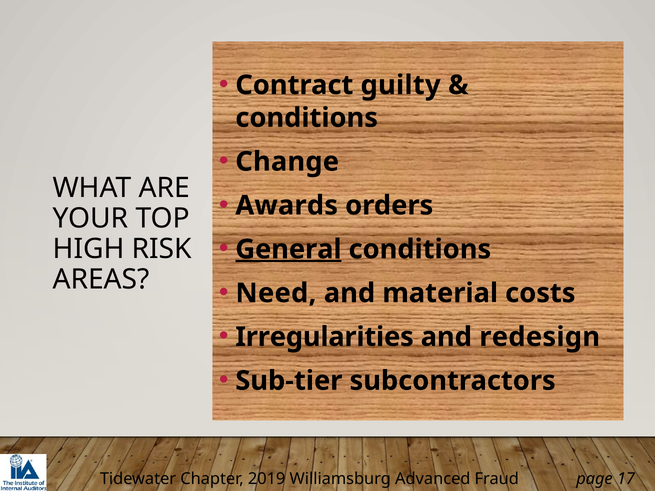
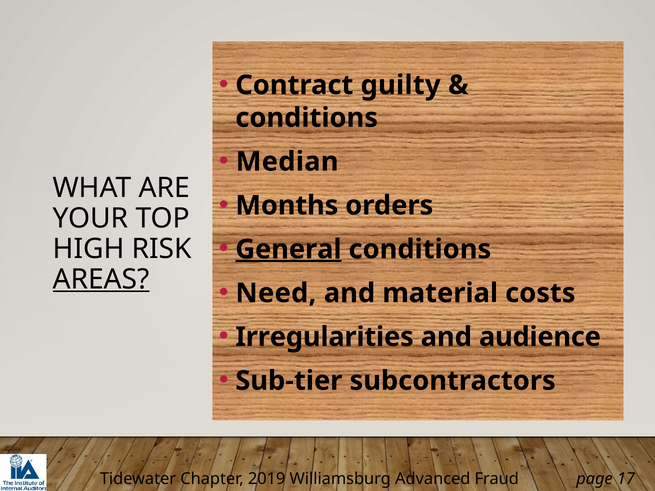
Change: Change -> Median (287, 162)
Awards: Awards -> Months (287, 206)
AREAS underline: none -> present (101, 279)
redesign: redesign -> audience (540, 337)
